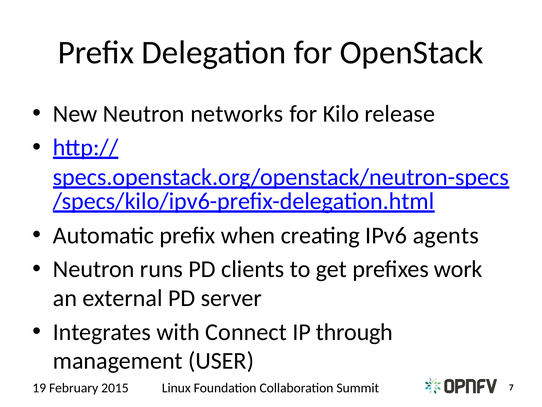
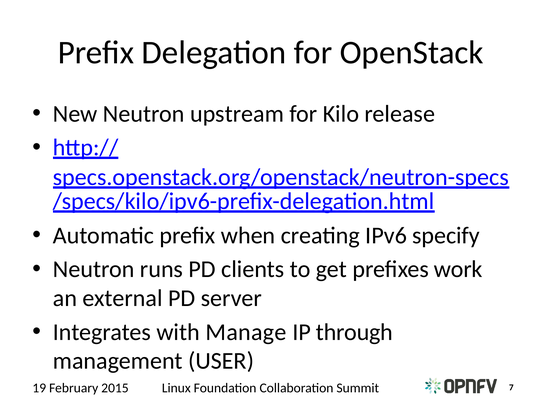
networks: networks -> upstream (237, 114)
agents: agents -> specify (446, 235)
Connect: Connect -> Manage (246, 332)
